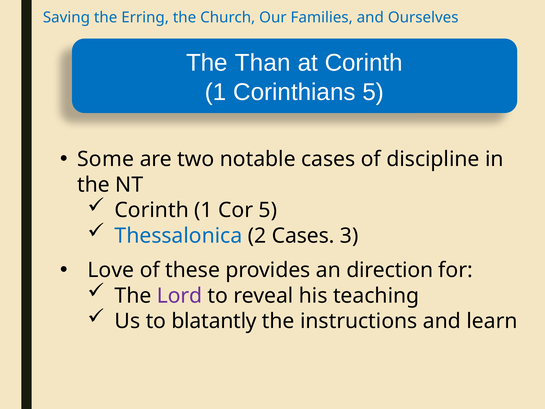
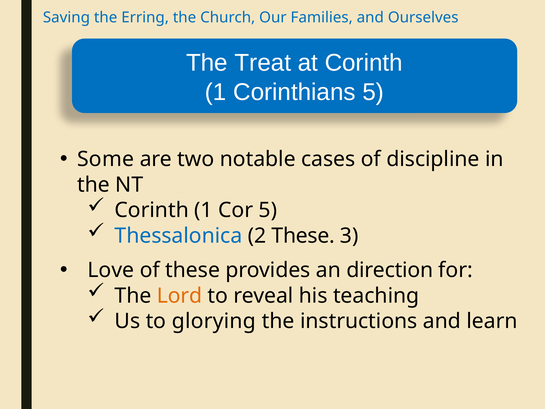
Than: Than -> Treat (263, 63)
2 Cases: Cases -> These (303, 236)
Lord colour: purple -> orange (180, 296)
blatantly: blatantly -> glorying (214, 321)
